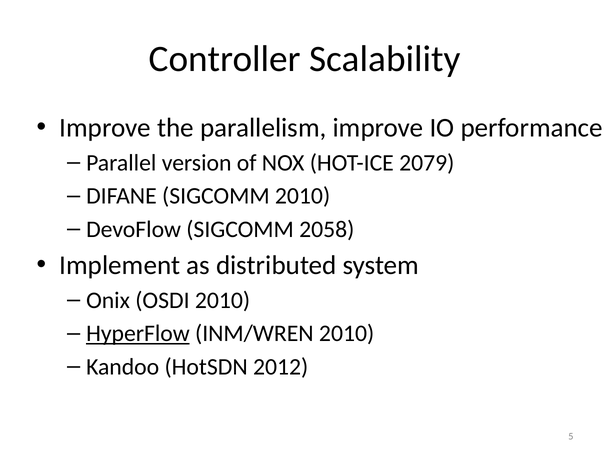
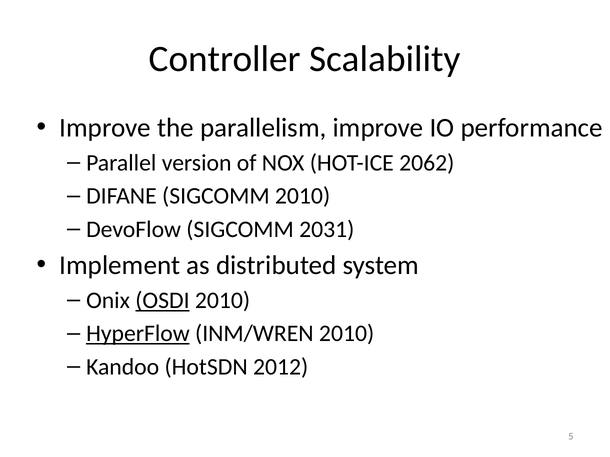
2079: 2079 -> 2062 (427, 163)
2058: 2058 -> 2031 (327, 229)
OSDI underline: none -> present (162, 301)
